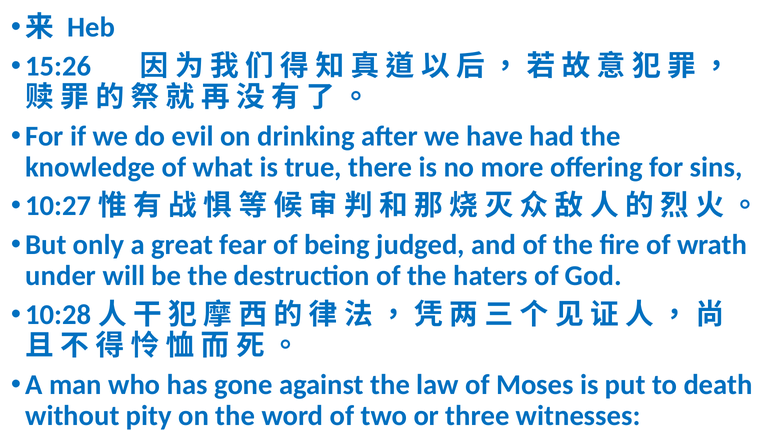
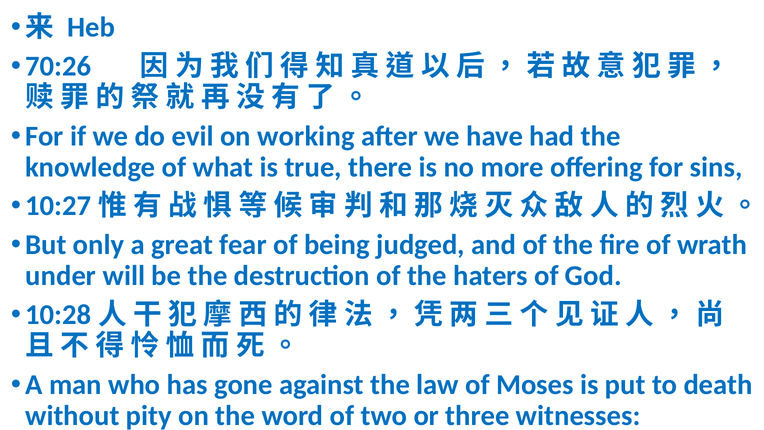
15:26: 15:26 -> 70:26 (58, 66)
drinking: drinking -> working (306, 136)
